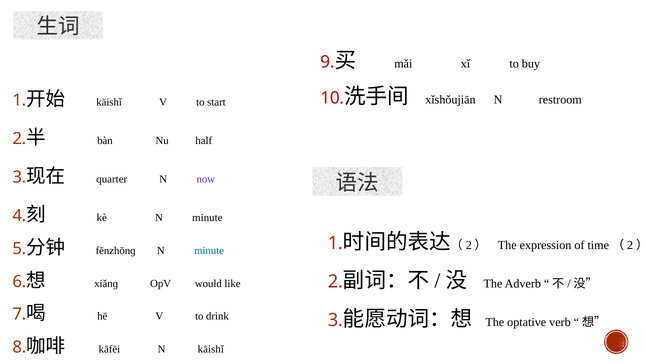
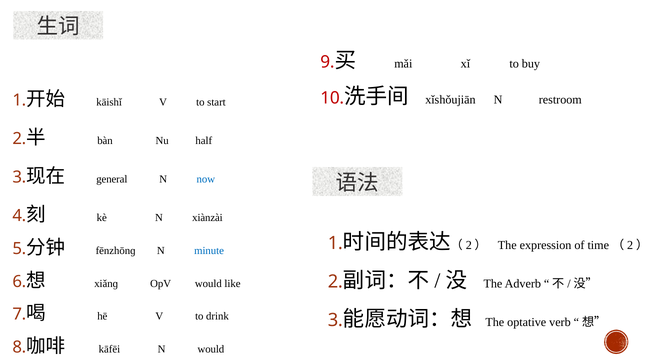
quarter: quarter -> general (112, 179)
now colour: purple -> blue (206, 179)
kè N minute: minute -> xiànzài (207, 218)
N kāishǐ: kāishǐ -> would (211, 350)
